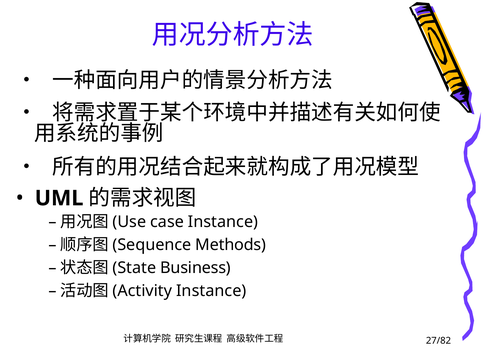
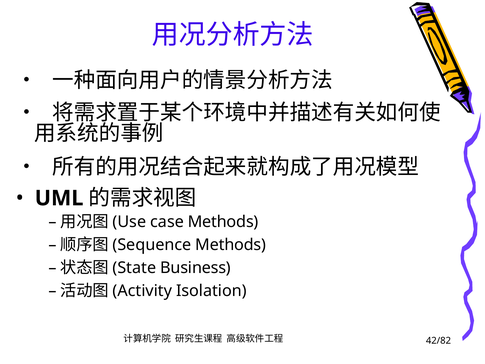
case Instance: Instance -> Methods (223, 222)
Instance: Instance -> Isolation (211, 290)
27/82: 27/82 -> 42/82 (438, 341)
